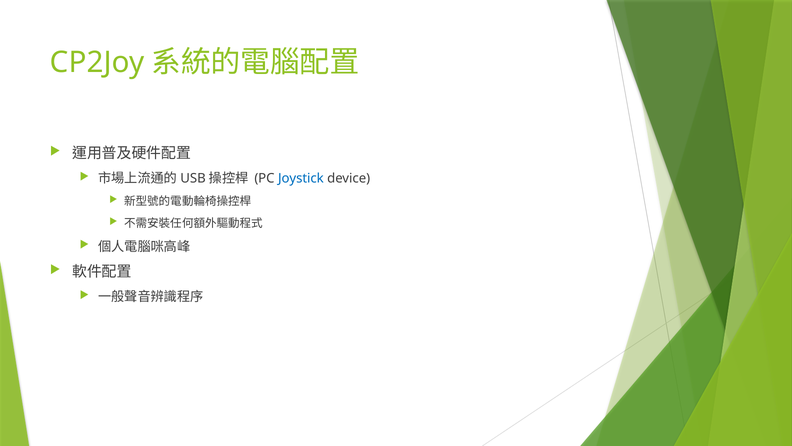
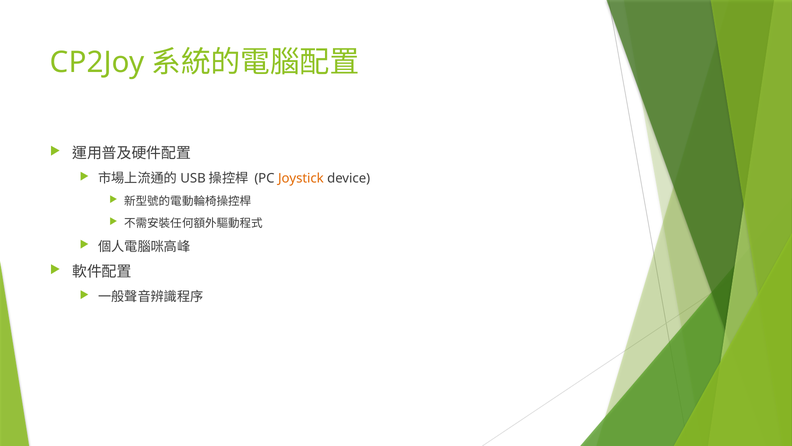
Joystick colour: blue -> orange (301, 178)
